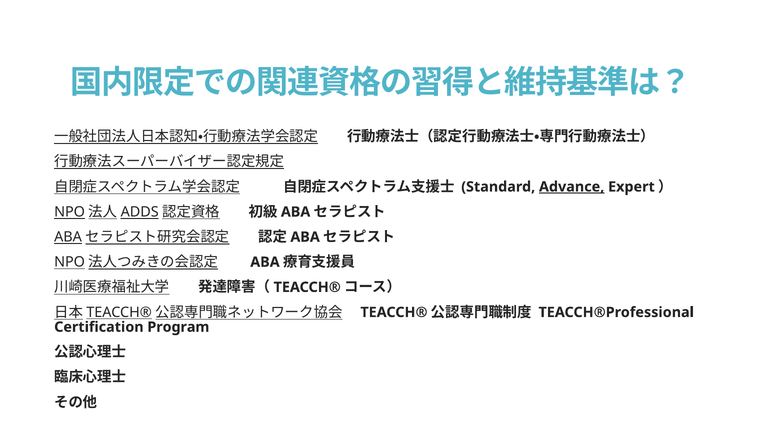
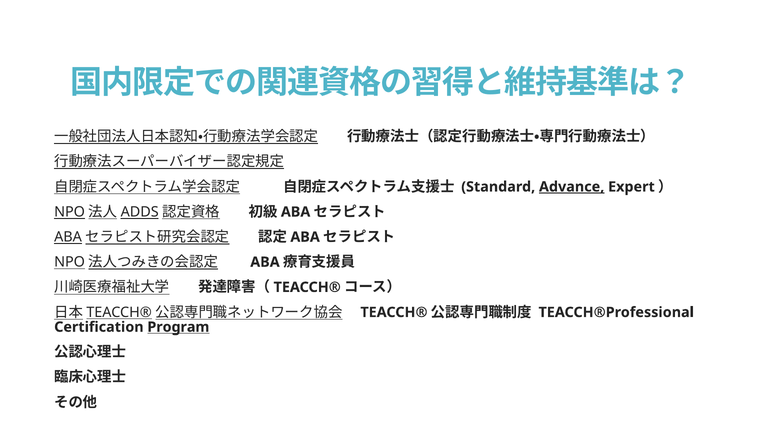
Program underline: none -> present (178, 327)
